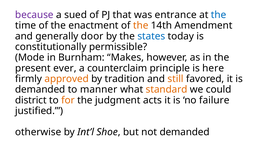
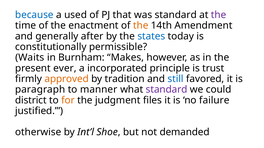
because colour: purple -> blue (34, 15)
sued: sued -> used (76, 15)
was entrance: entrance -> standard (176, 15)
the colour: blue -> purple (219, 15)
door: door -> after (92, 36)
Mode: Mode -> Waits (30, 58)
counterclaim: counterclaim -> incorporated (117, 68)
here: here -> trust (213, 68)
still colour: orange -> blue (176, 79)
demanded: demanded -> paragraph (40, 90)
standard colour: orange -> purple (167, 90)
acts: acts -> files (152, 100)
